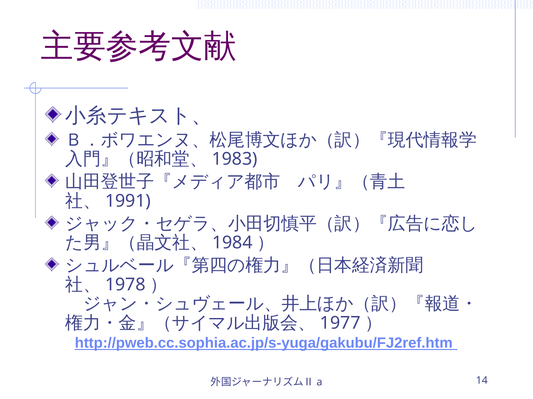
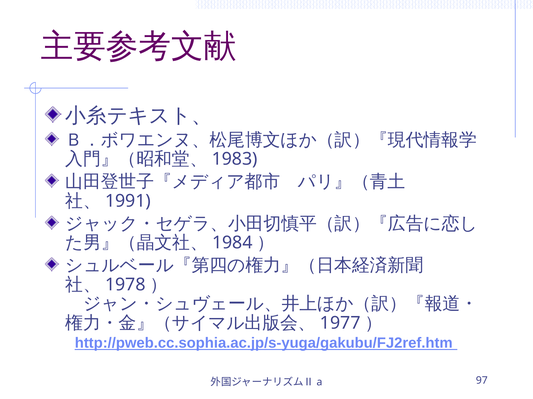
14: 14 -> 97 (482, 381)
